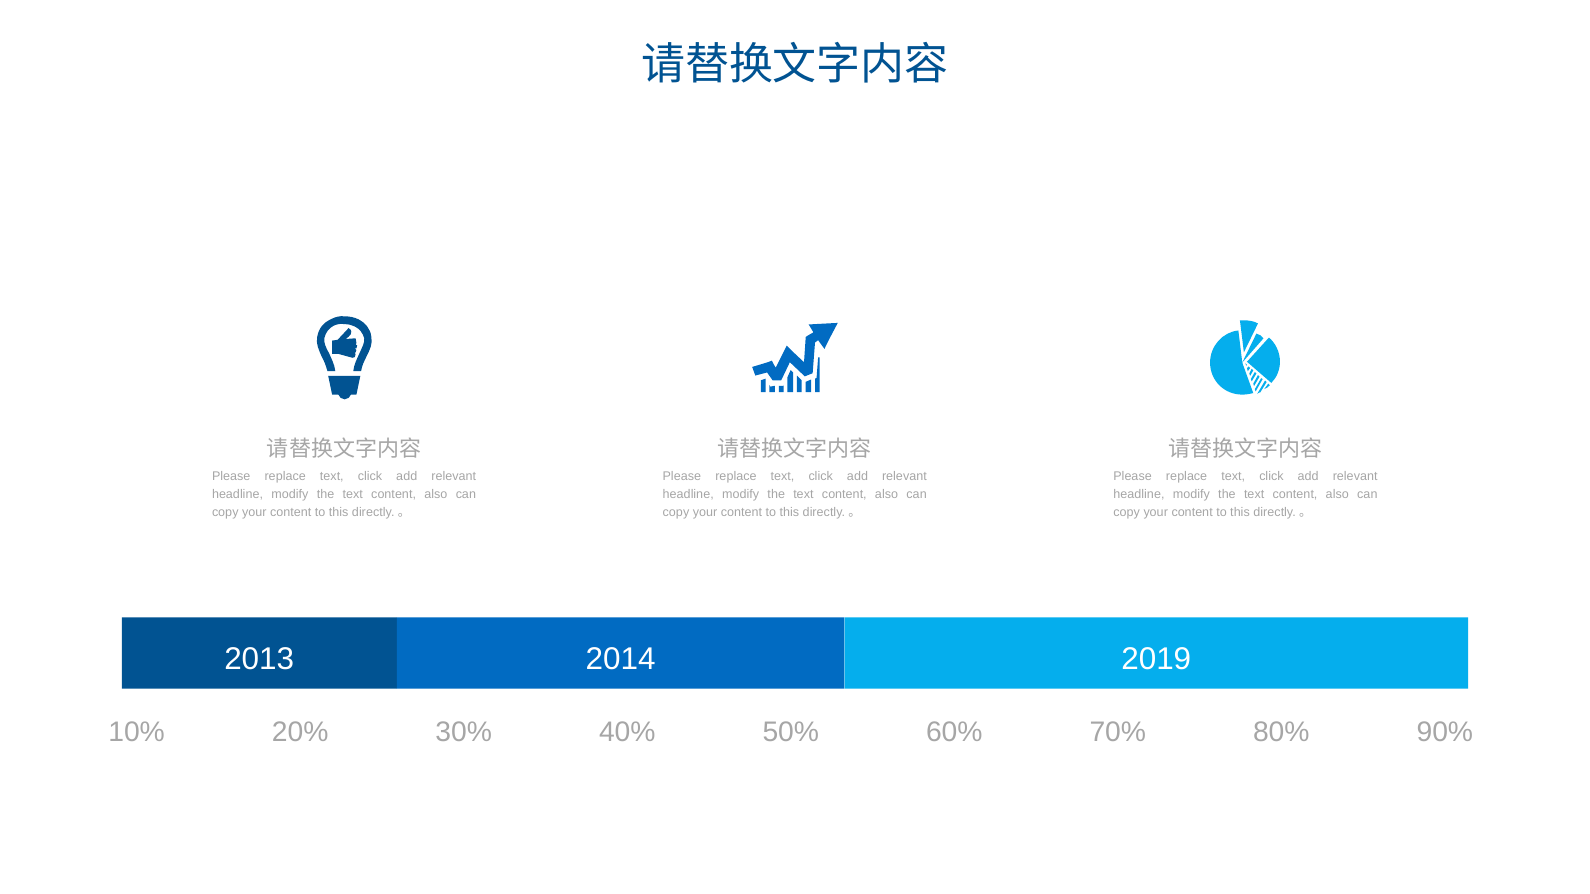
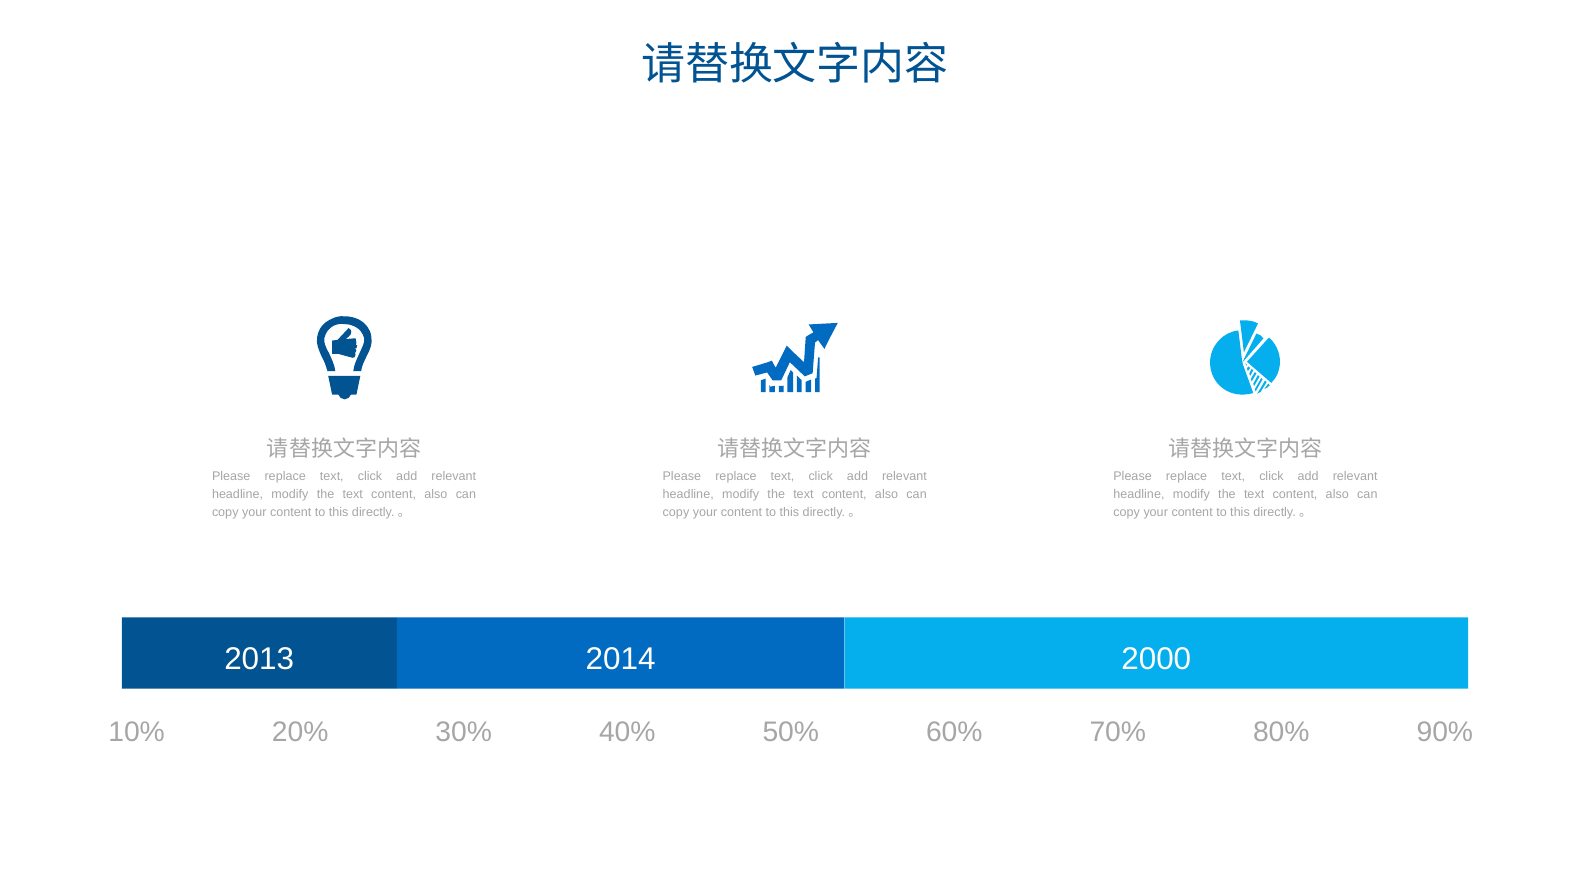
2019: 2019 -> 2000 (1156, 659)
